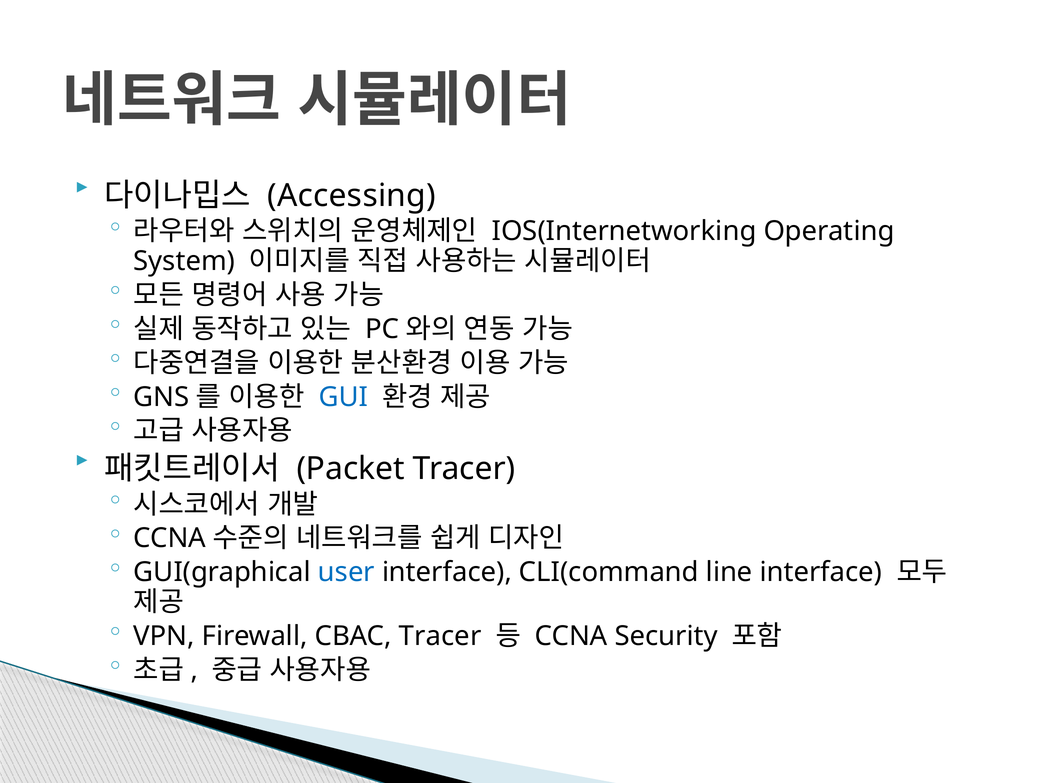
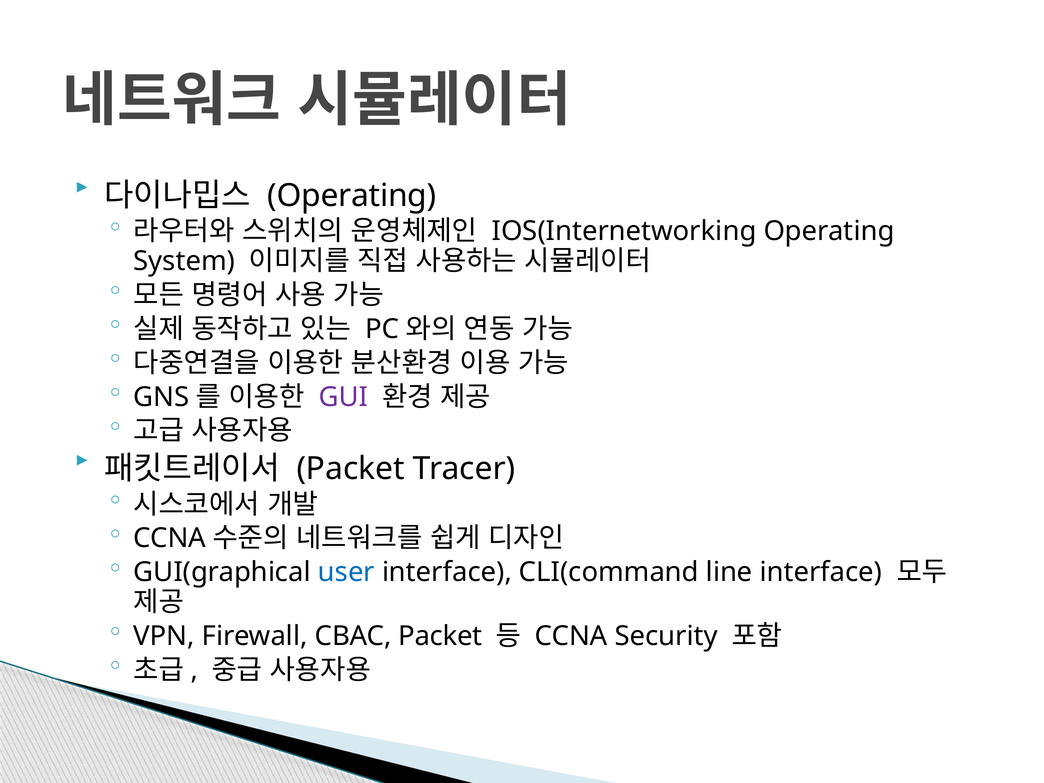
Accessing: Accessing -> Operating (352, 196)
GUI colour: blue -> purple (344, 397)
CBAC Tracer: Tracer -> Packet (440, 636)
